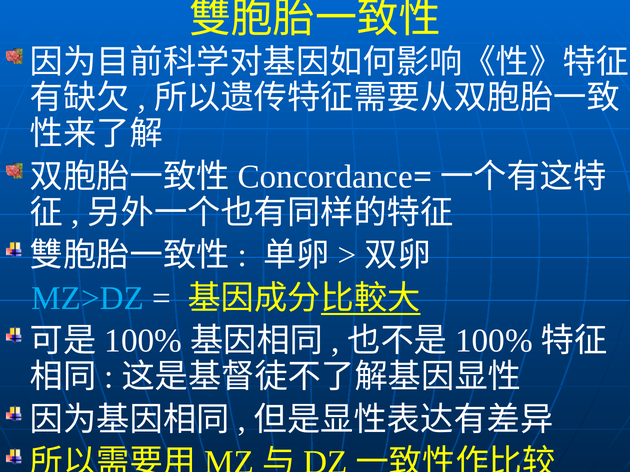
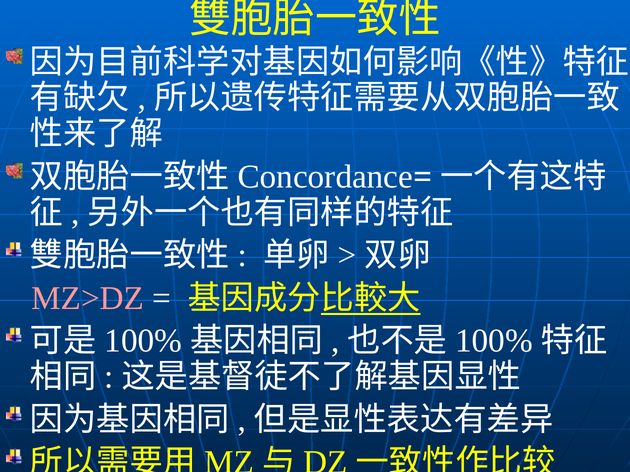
MZ>DZ colour: light blue -> pink (88, 298)
